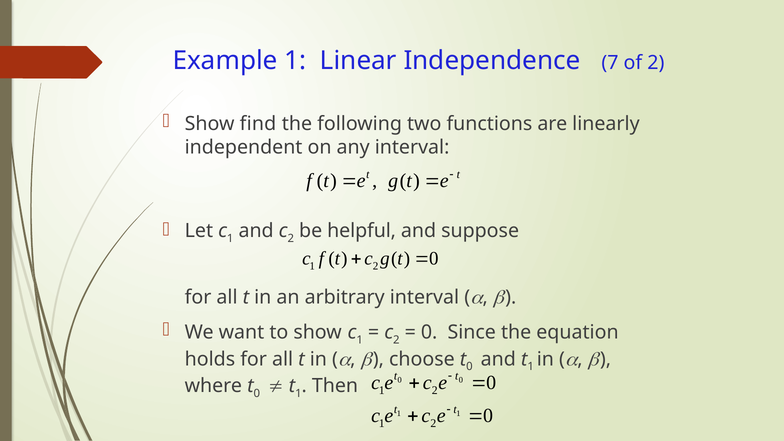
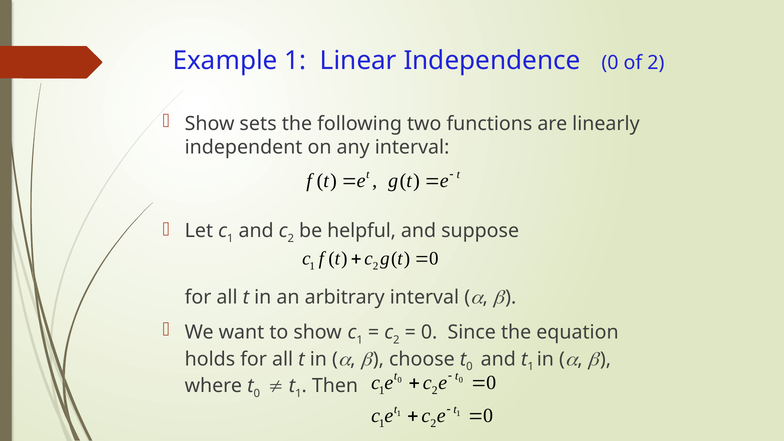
Independence 7: 7 -> 0 (610, 63)
find: find -> sets (258, 124)
